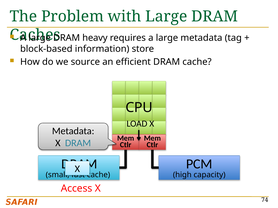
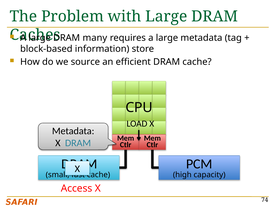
heavy: heavy -> many (95, 38)
